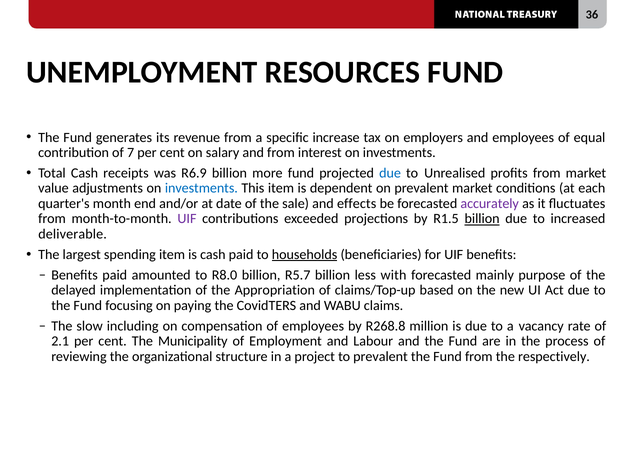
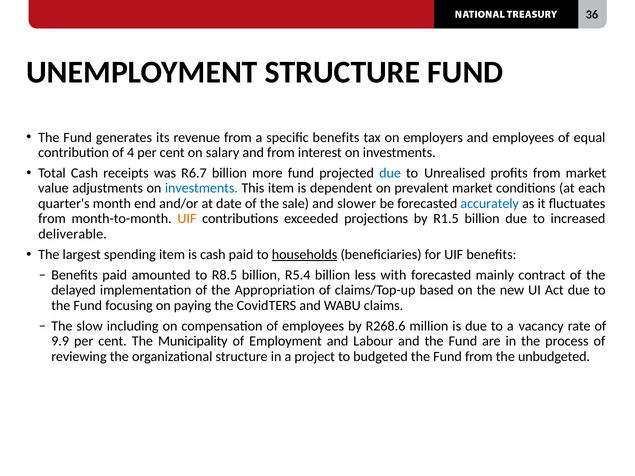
UNEMPLOYMENT RESOURCES: RESOURCES -> STRUCTURE (342, 72)
specific increase: increase -> benefits (336, 137)
7: 7 -> 4 (131, 153)
R6.9: R6.9 -> R6.7 (194, 173)
effects: effects -> slower (357, 204)
accurately colour: purple -> blue (490, 204)
UIF colour: purple -> orange (187, 219)
billion underline: present -> none (482, 219)
R8.0: R8.0 -> R8.5 (225, 275)
R5.7: R5.7 -> R5.4 (298, 275)
purpose: purpose -> contract (542, 275)
R268.8: R268.8 -> R268.6 (386, 326)
2.1: 2.1 -> 9.9 (60, 341)
to prevalent: prevalent -> budgeted (381, 357)
respectively: respectively -> unbudgeted (554, 357)
